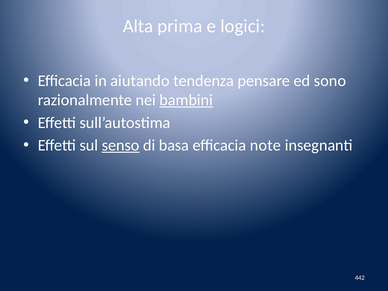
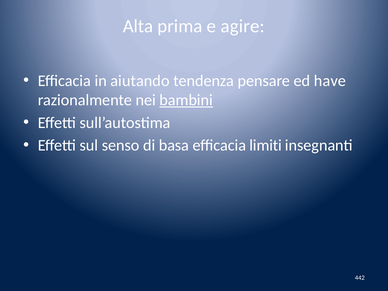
logici: logici -> agire (243, 26)
sono: sono -> have (330, 81)
senso underline: present -> none (121, 145)
note: note -> limiti (266, 145)
